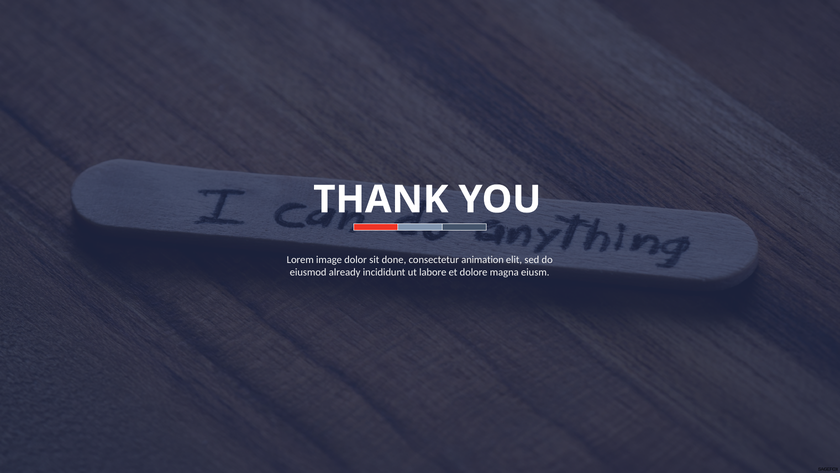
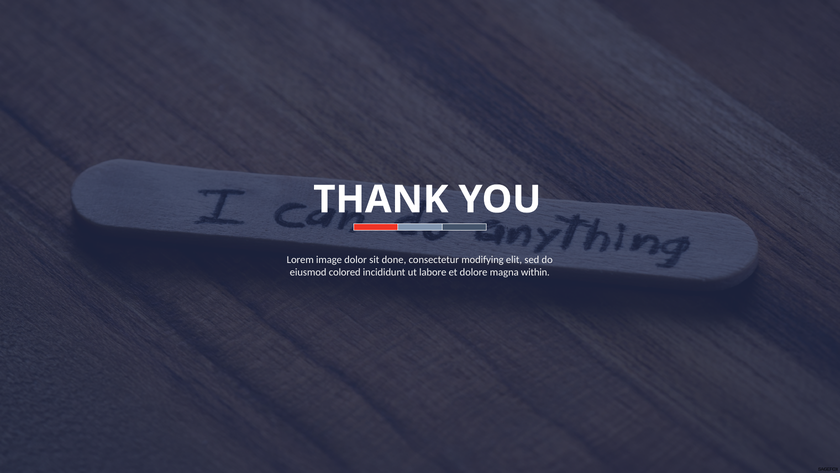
animation: animation -> modifying (483, 259)
already: already -> colored (345, 272)
eiusm: eiusm -> within (535, 272)
